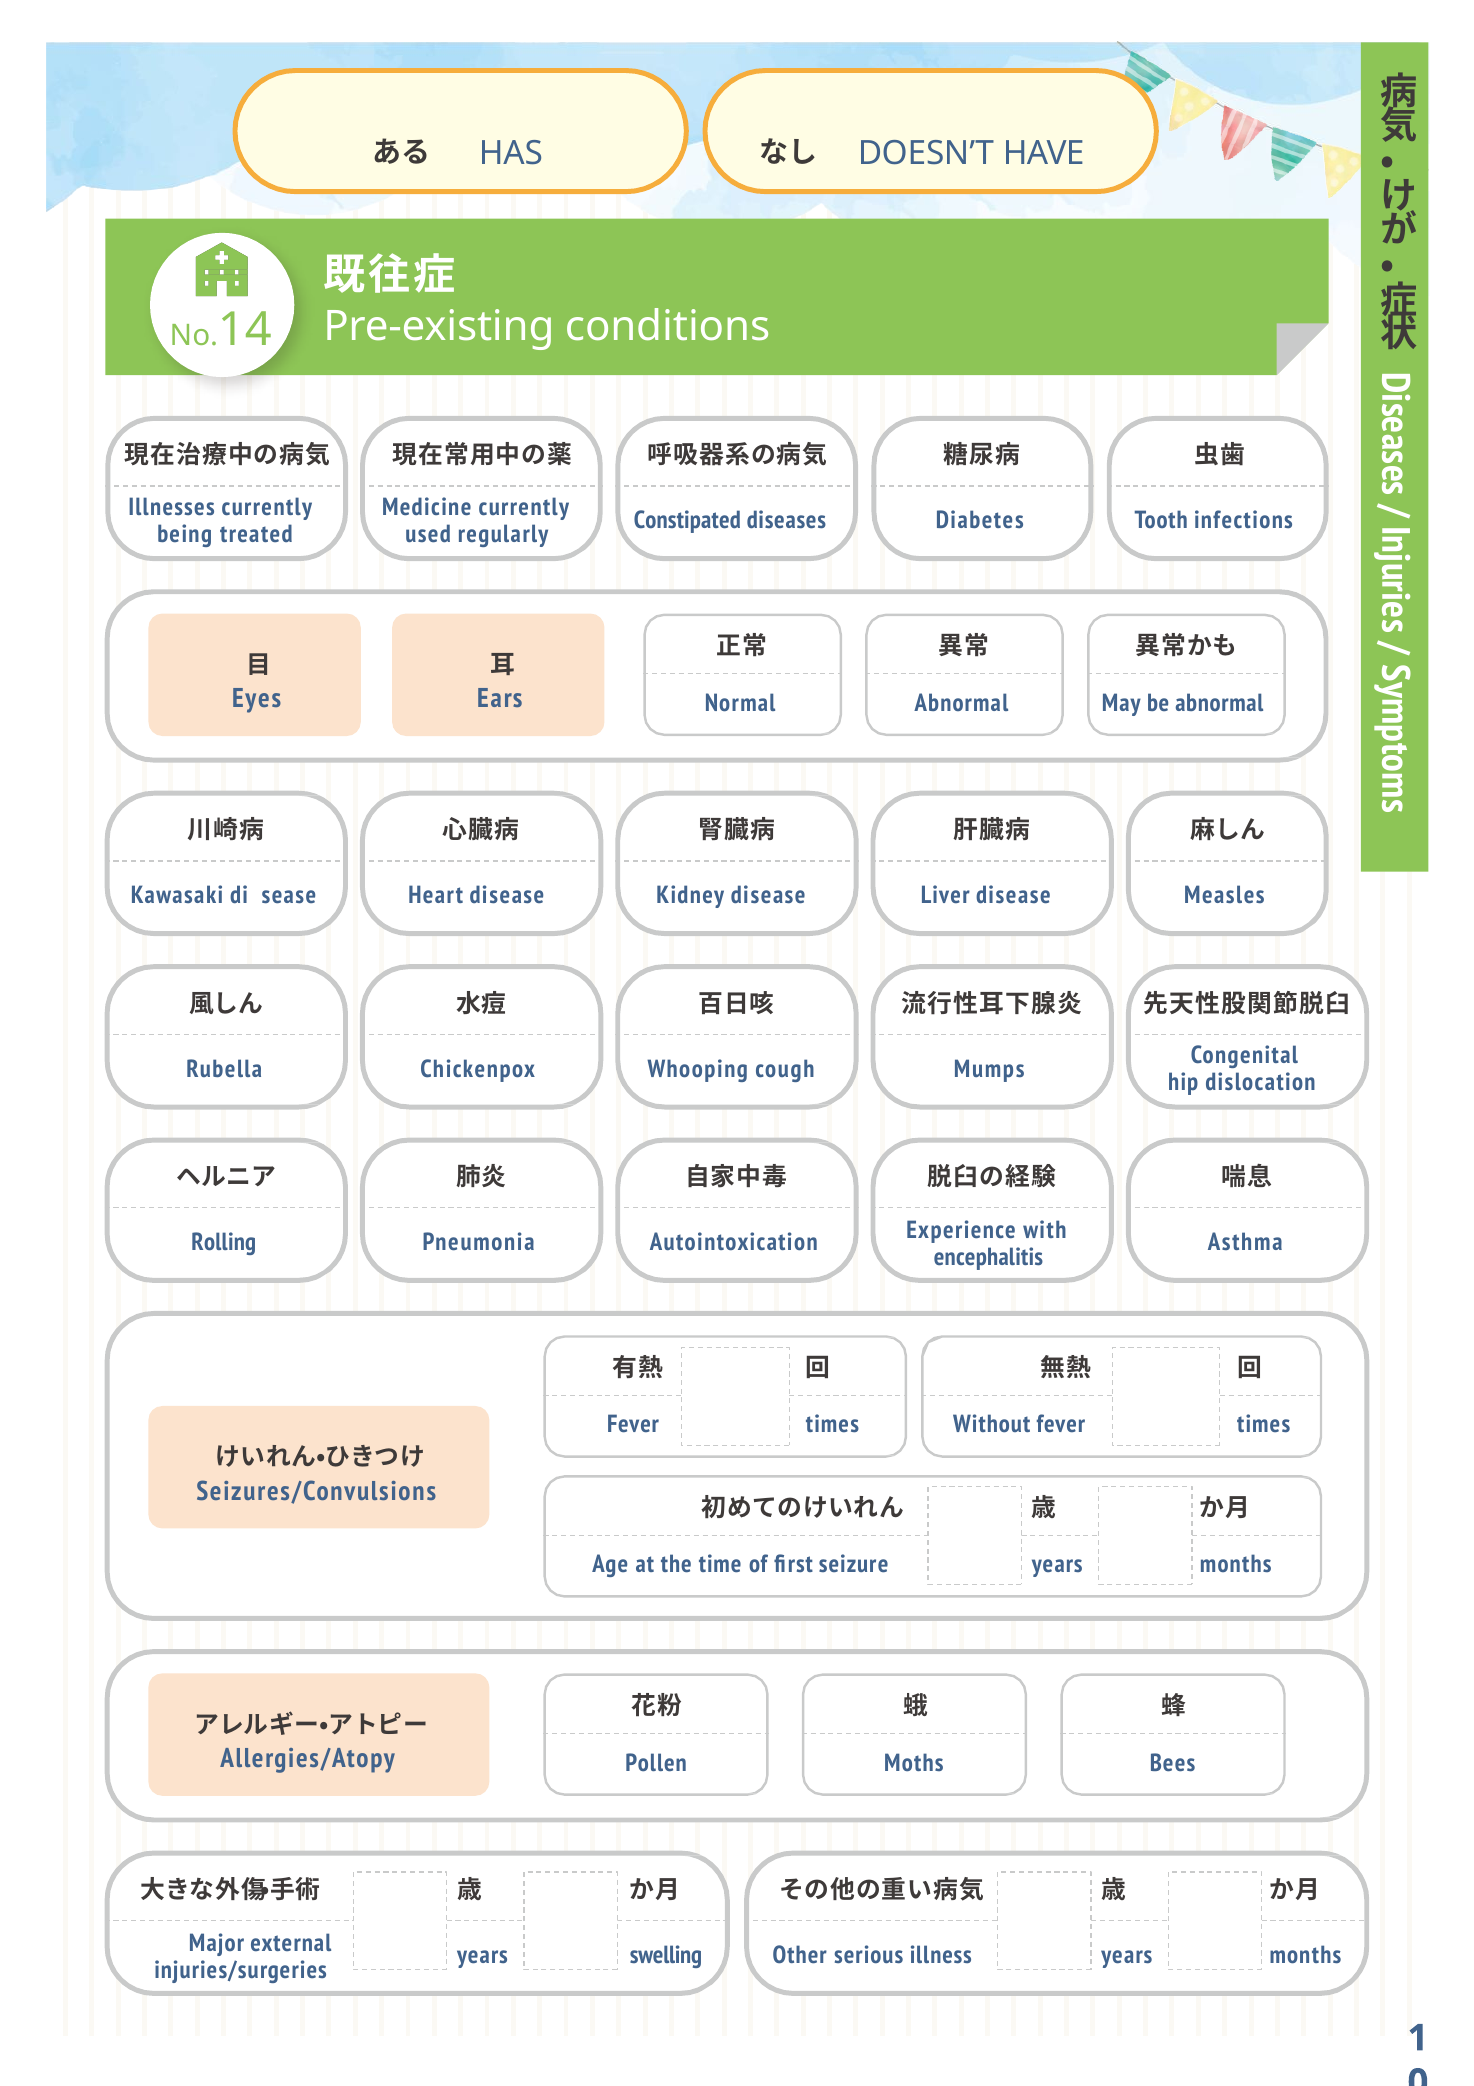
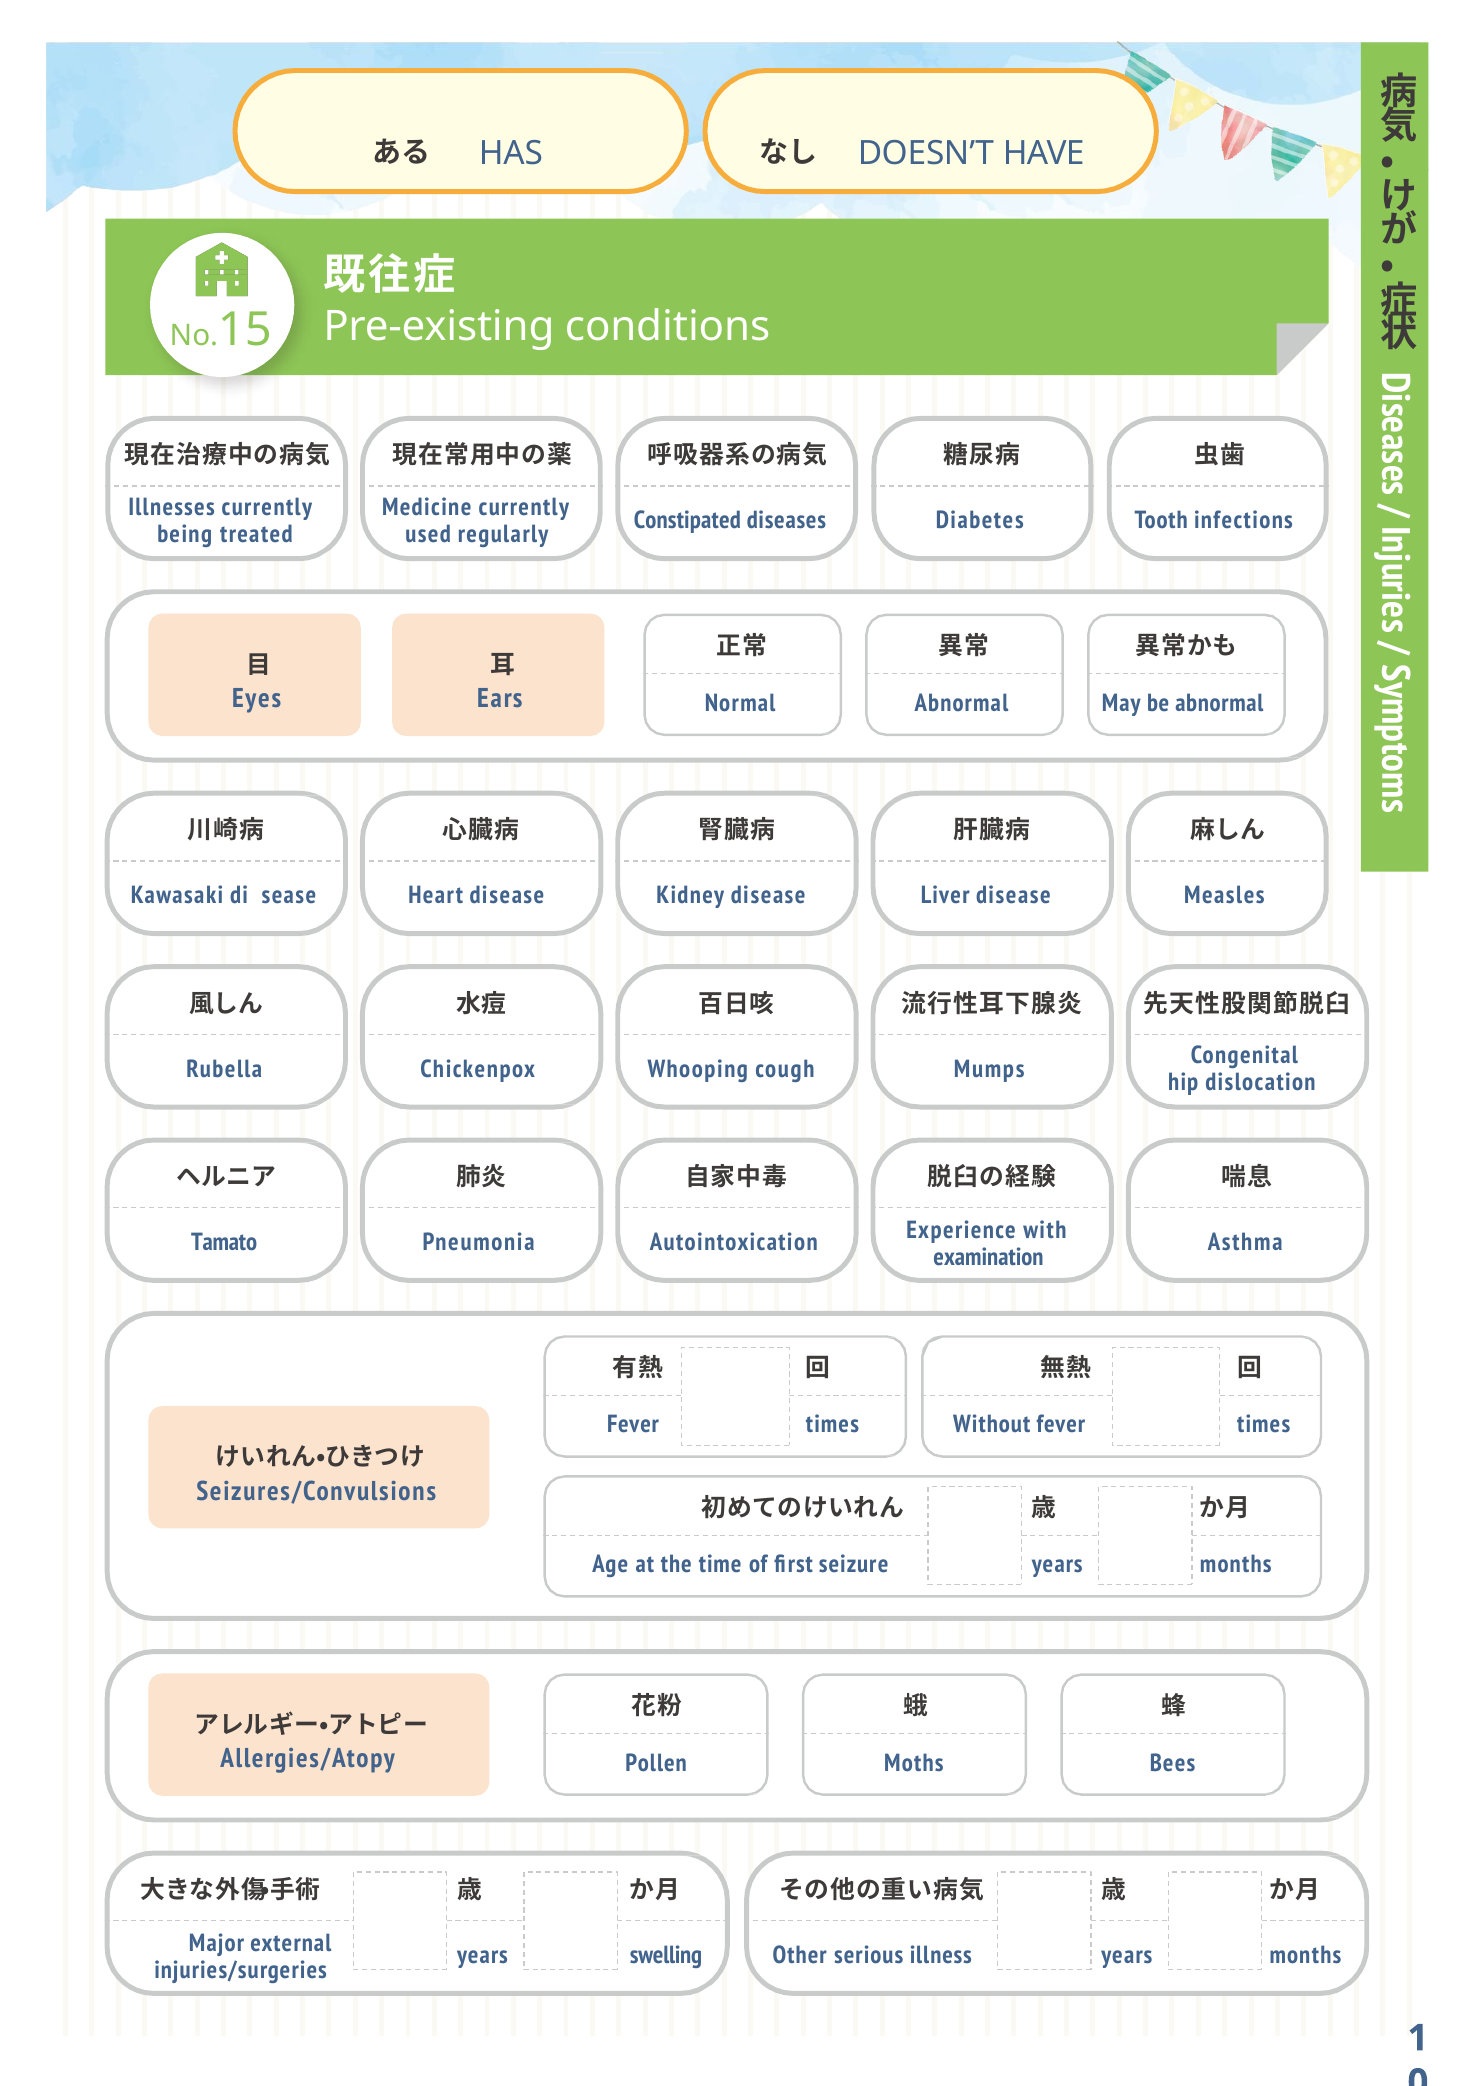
14: 14 -> 15 (245, 330)
Rolling: Rolling -> Tamato (224, 1242)
encephalitis: encephalitis -> examination (989, 1257)
